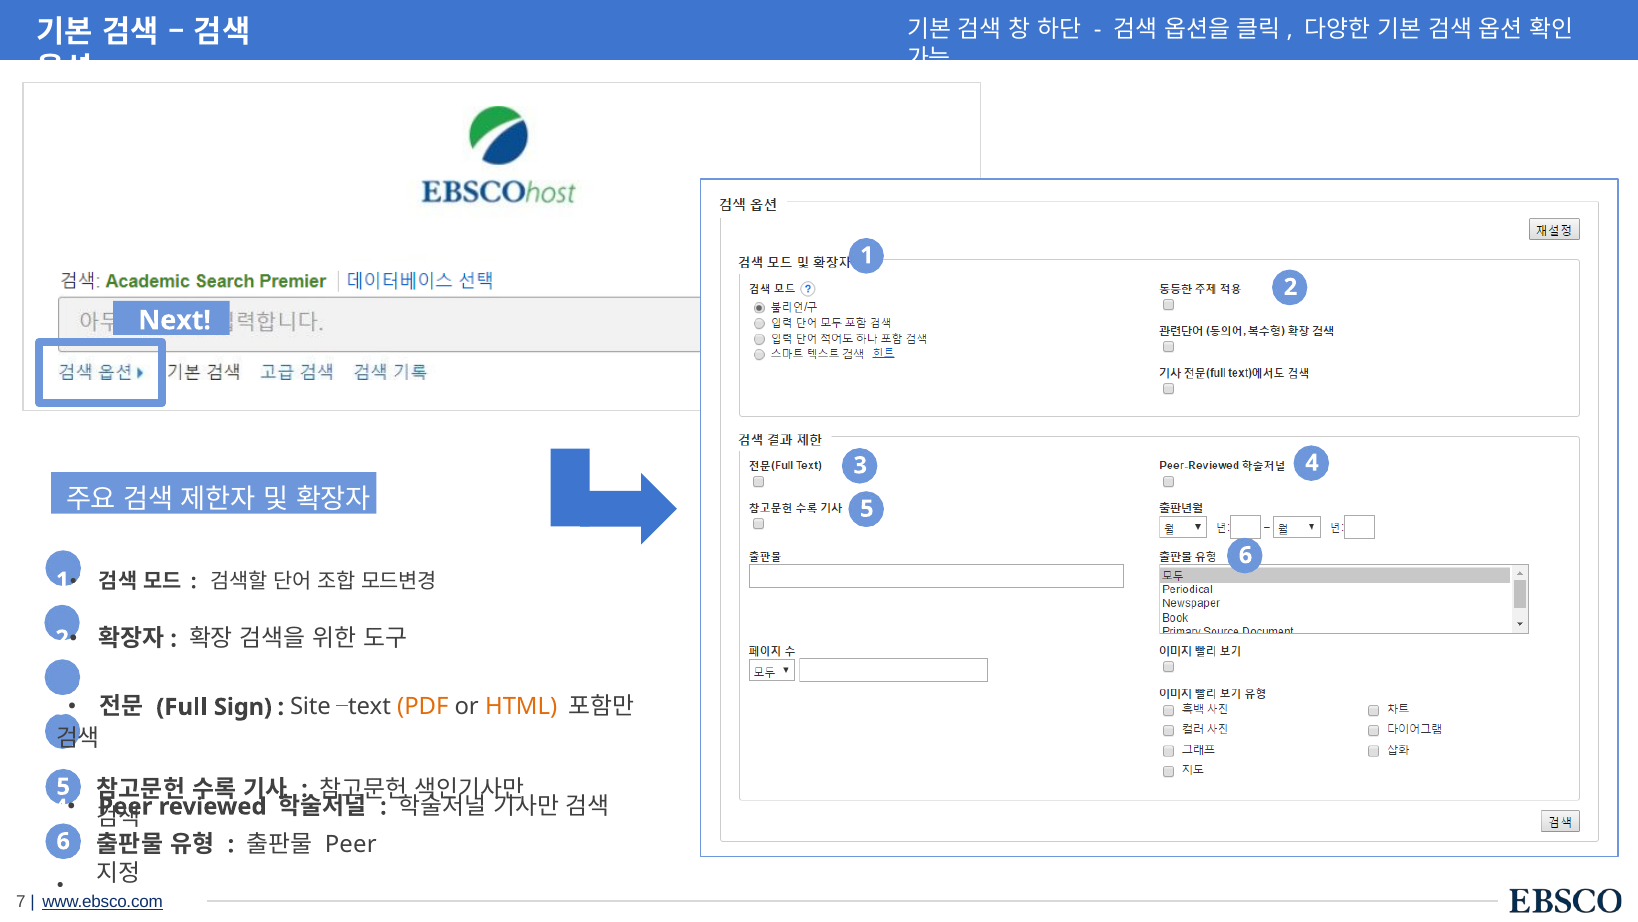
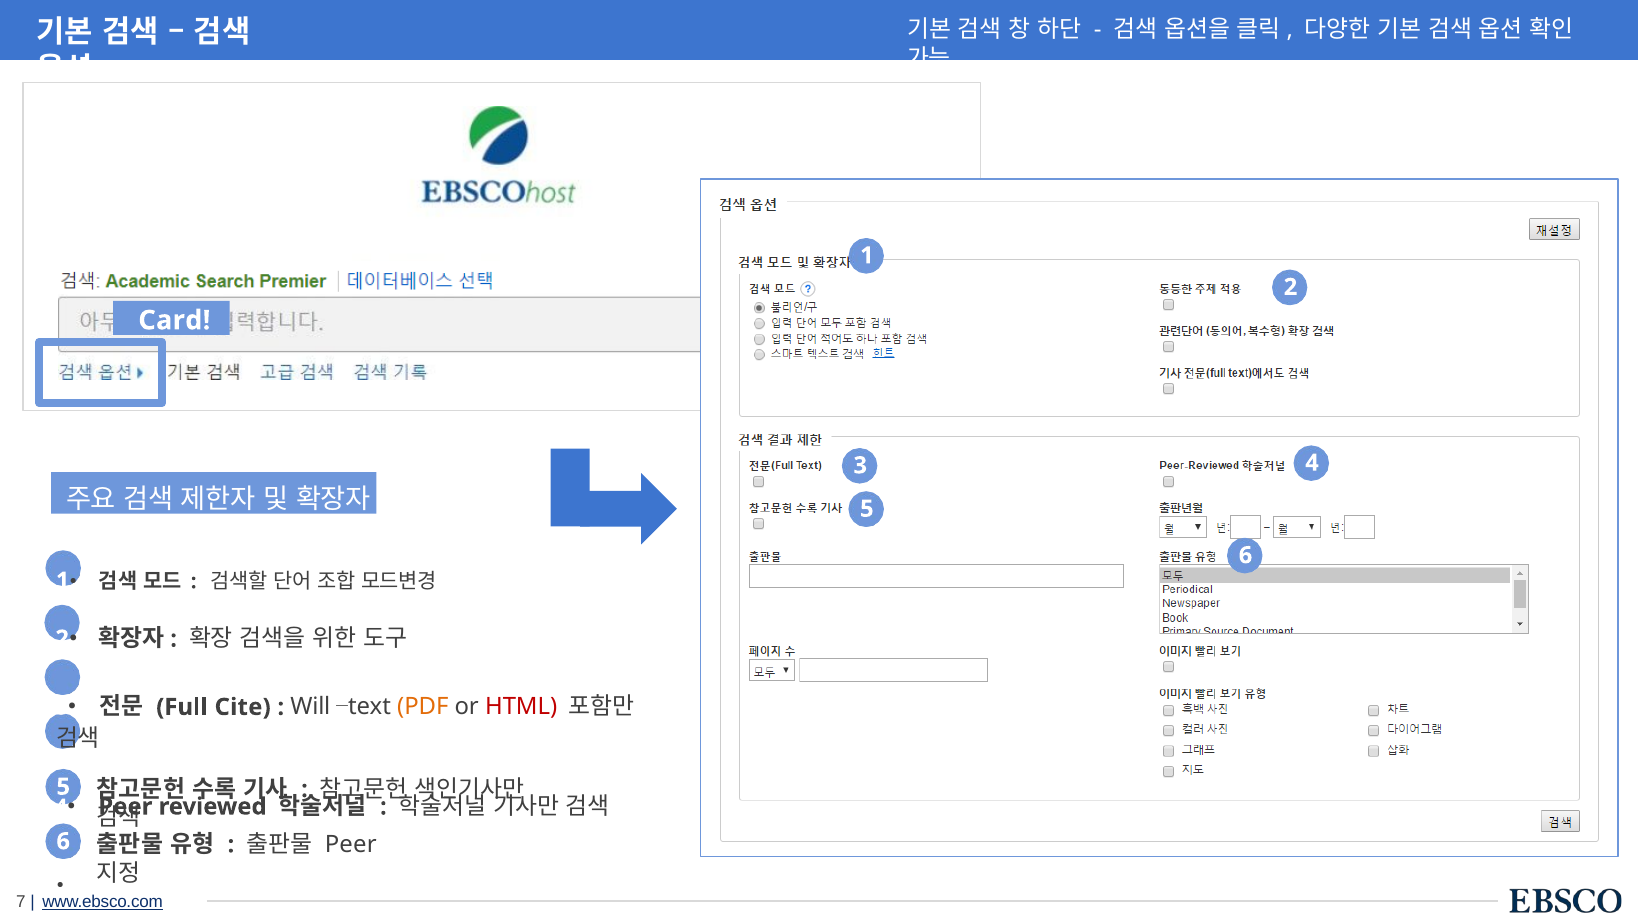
Next: Next -> Card (174, 320)
Sign: Sign -> Cite (243, 707)
Site: Site -> Will (310, 707)
HTML colour: orange -> red (521, 707)
